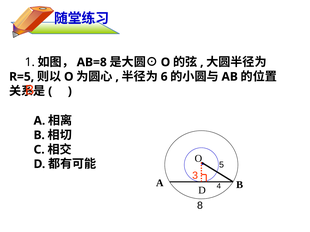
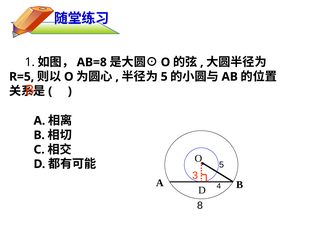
6: 6 -> 5 (164, 77)
